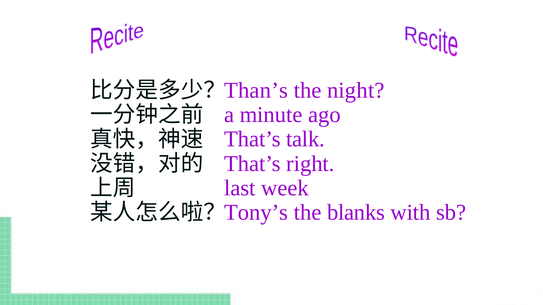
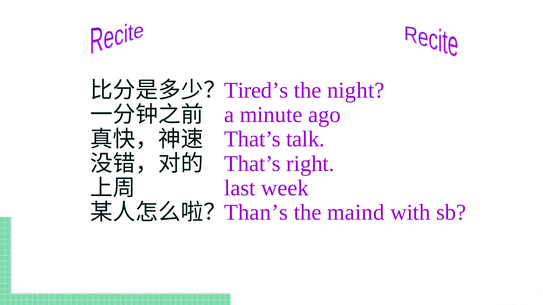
Than’s: Than’s -> Tired’s (256, 91)
Tony’s: Tony’s -> Than’s (256, 213)
blanks: blanks -> maind (356, 213)
